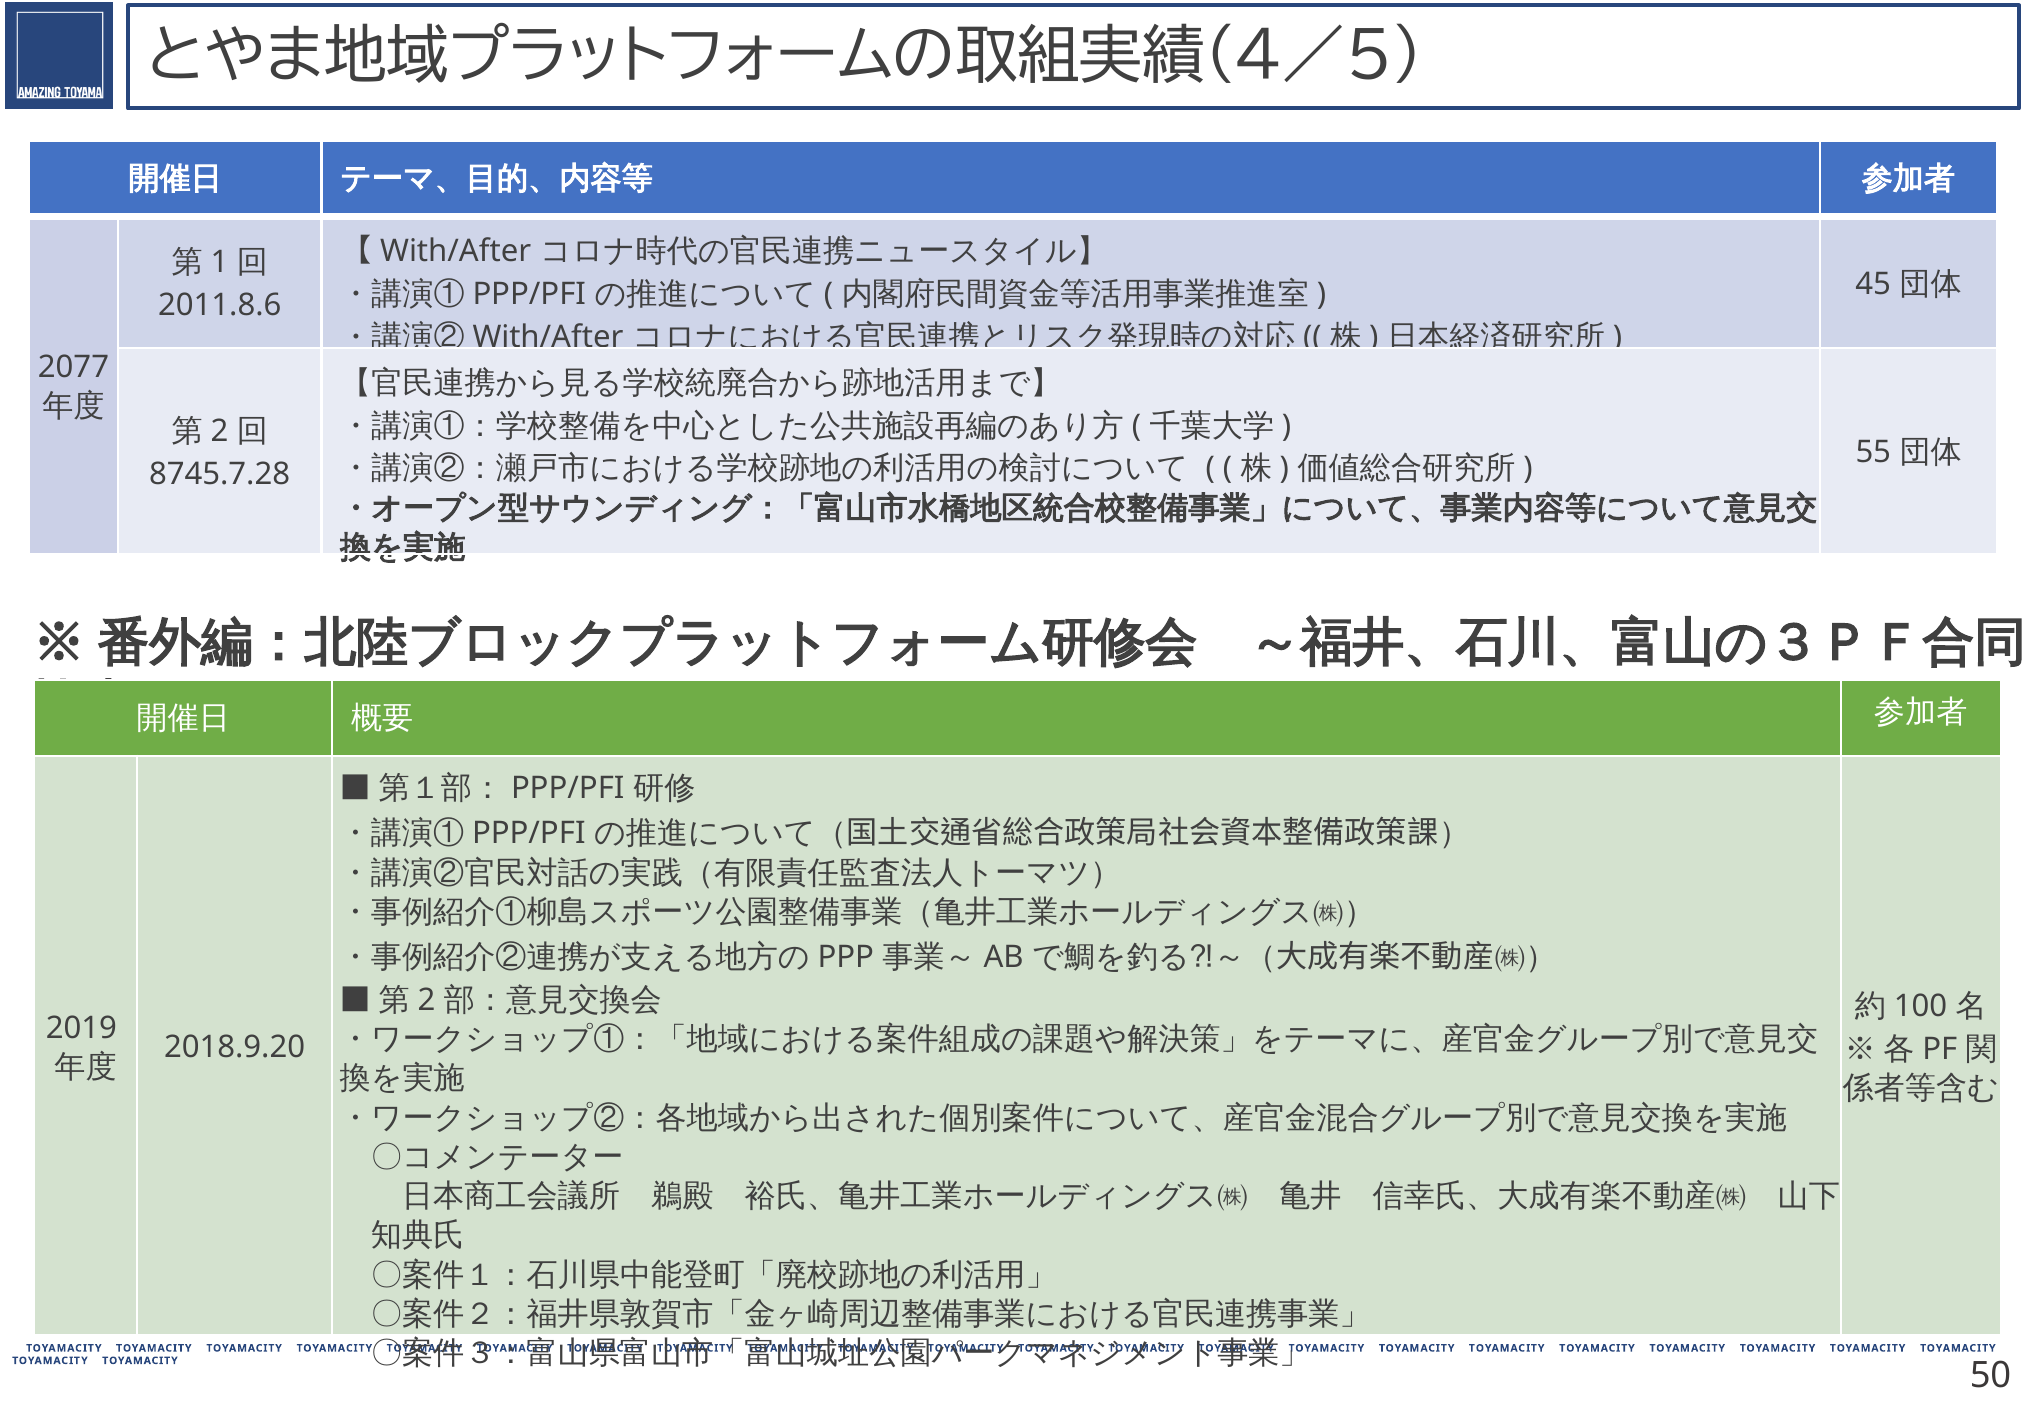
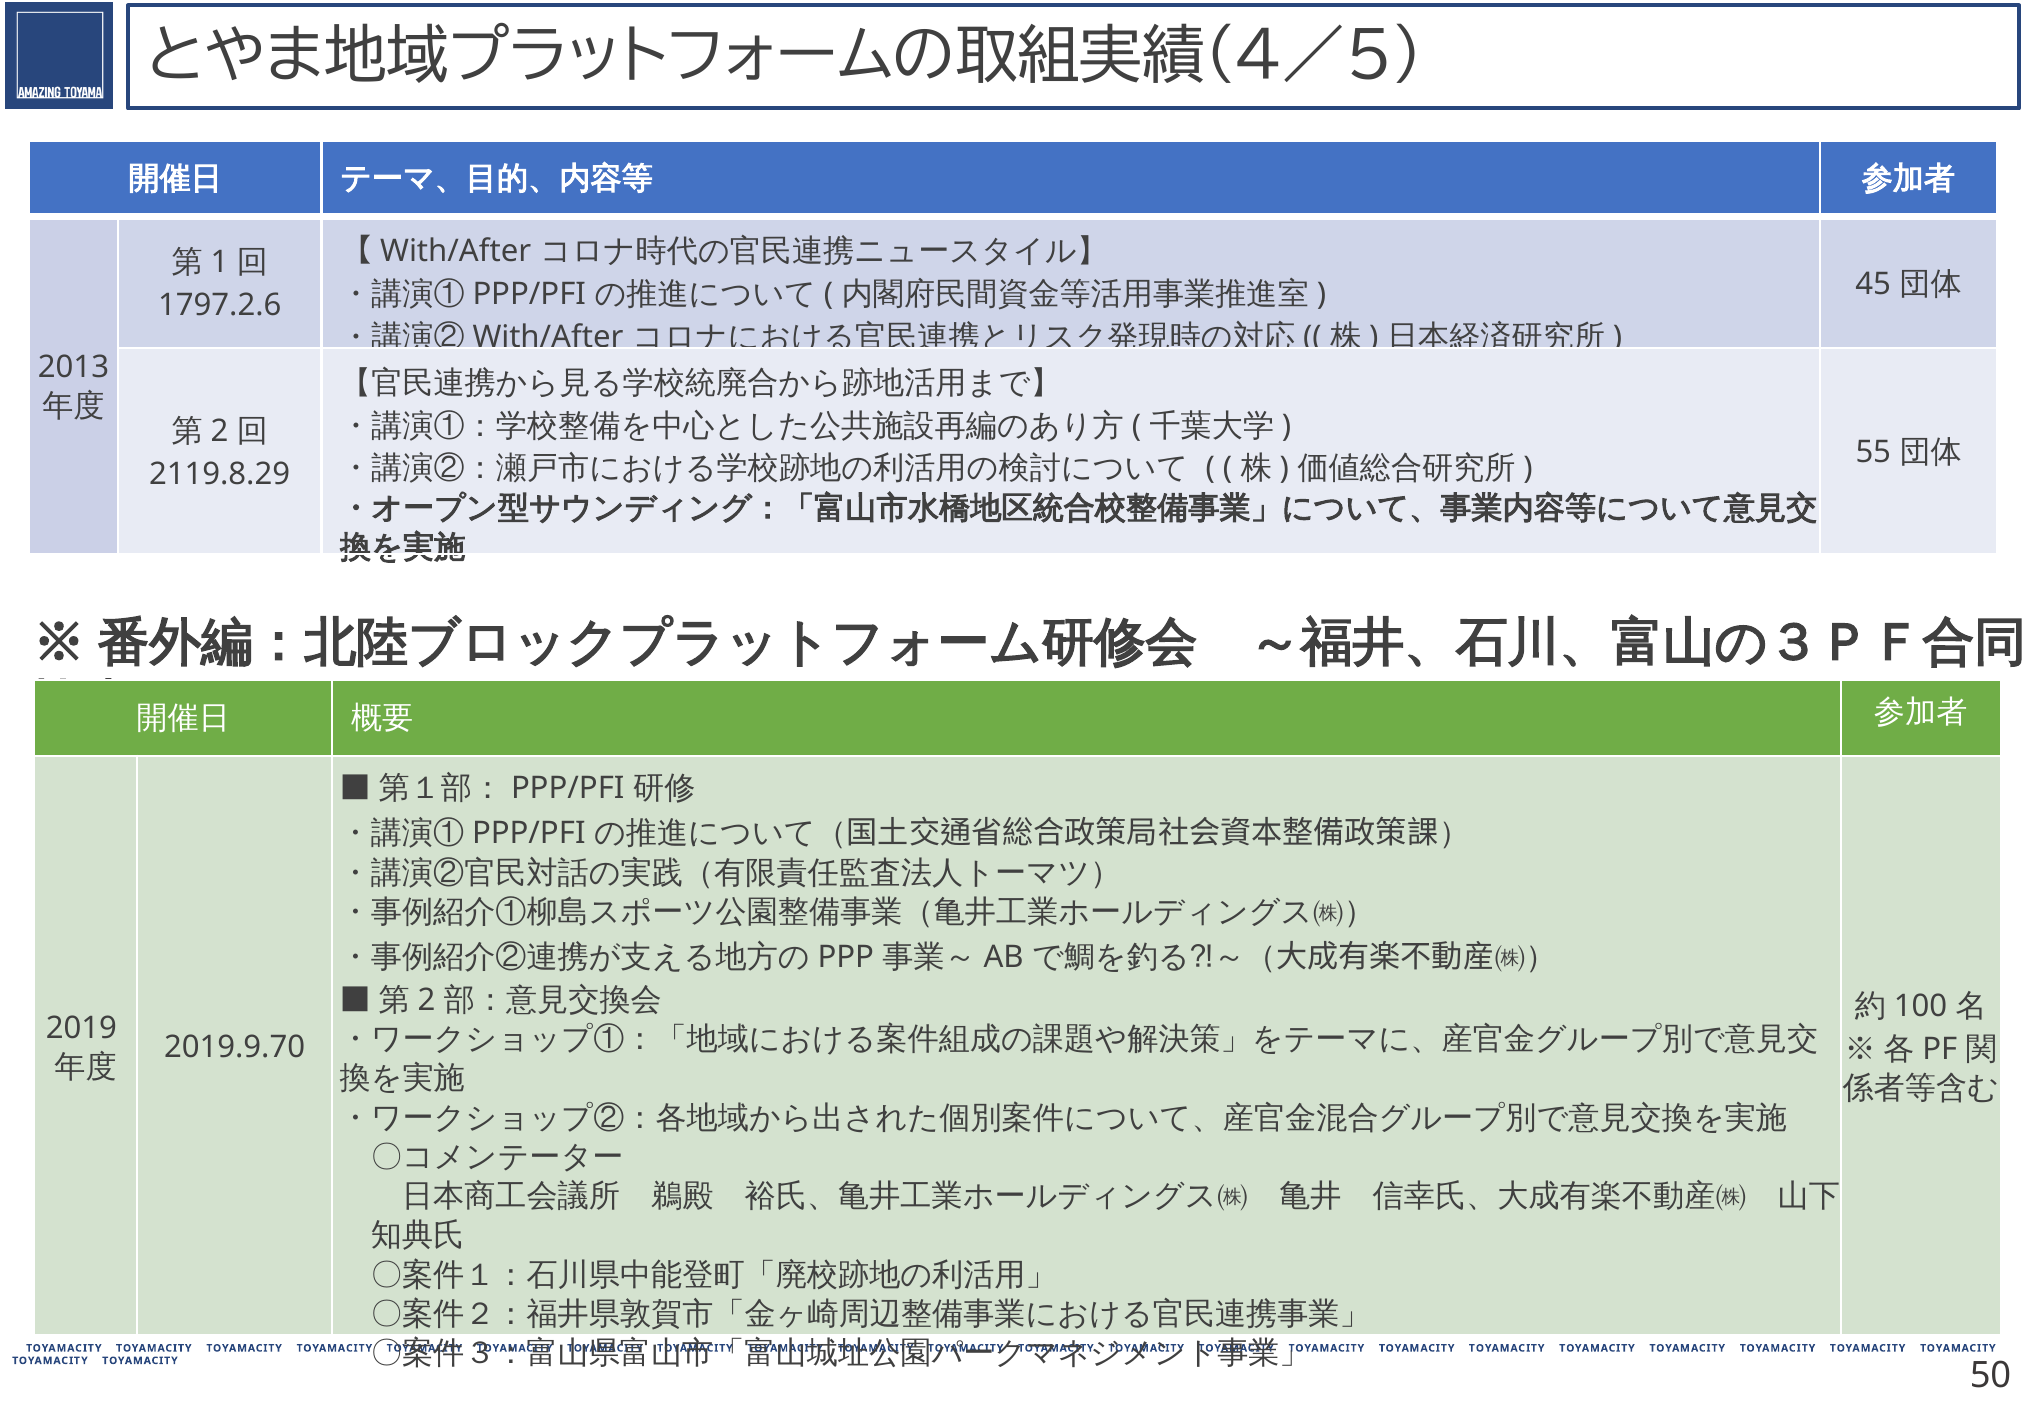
2011.8.6: 2011.8.6 -> 1797.2.6 (220, 305)
2077: 2077 -> 2013 (74, 367)
8745.7.28: 8745.7.28 -> 2119.8.29 (220, 474)
2018.9.20: 2018.9.20 -> 2019.9.70 (235, 1047)
